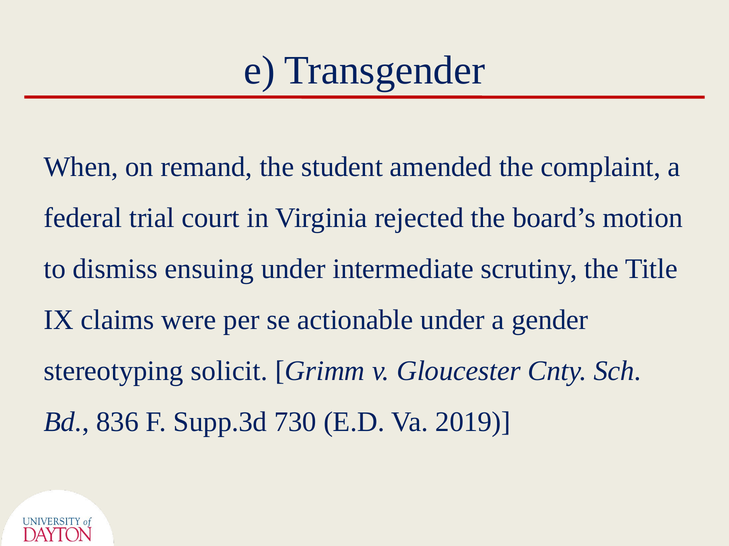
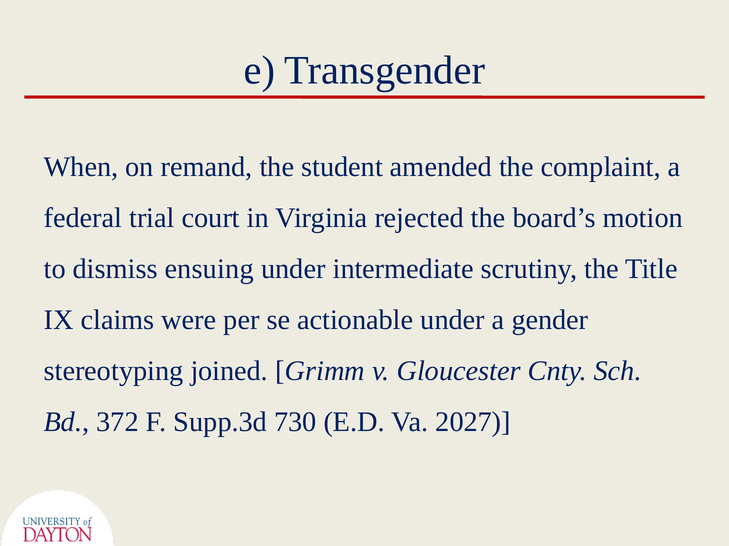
solicit: solicit -> joined (229, 371)
836: 836 -> 372 (118, 423)
2019: 2019 -> 2027 (473, 423)
